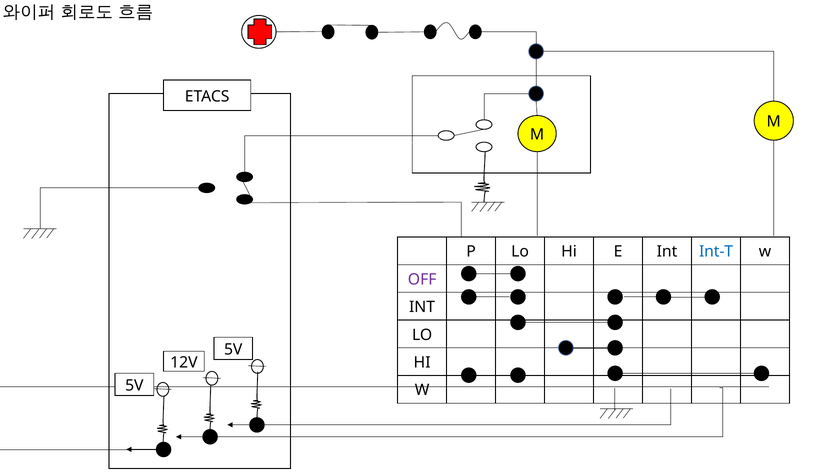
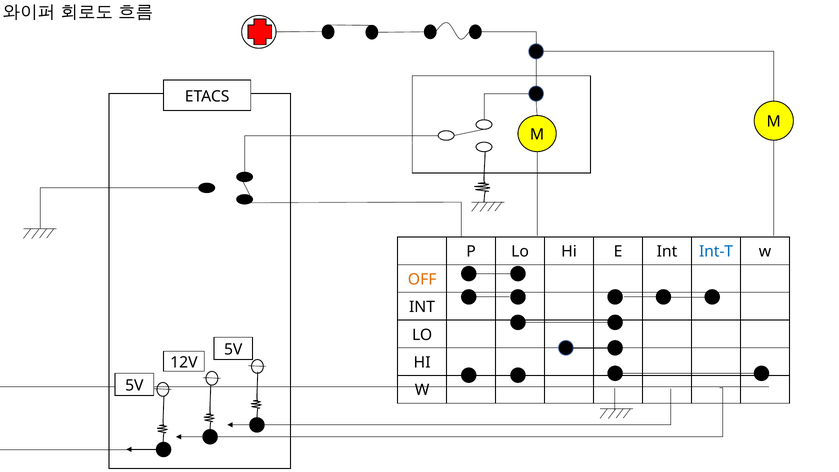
OFF colour: purple -> orange (422, 279)
